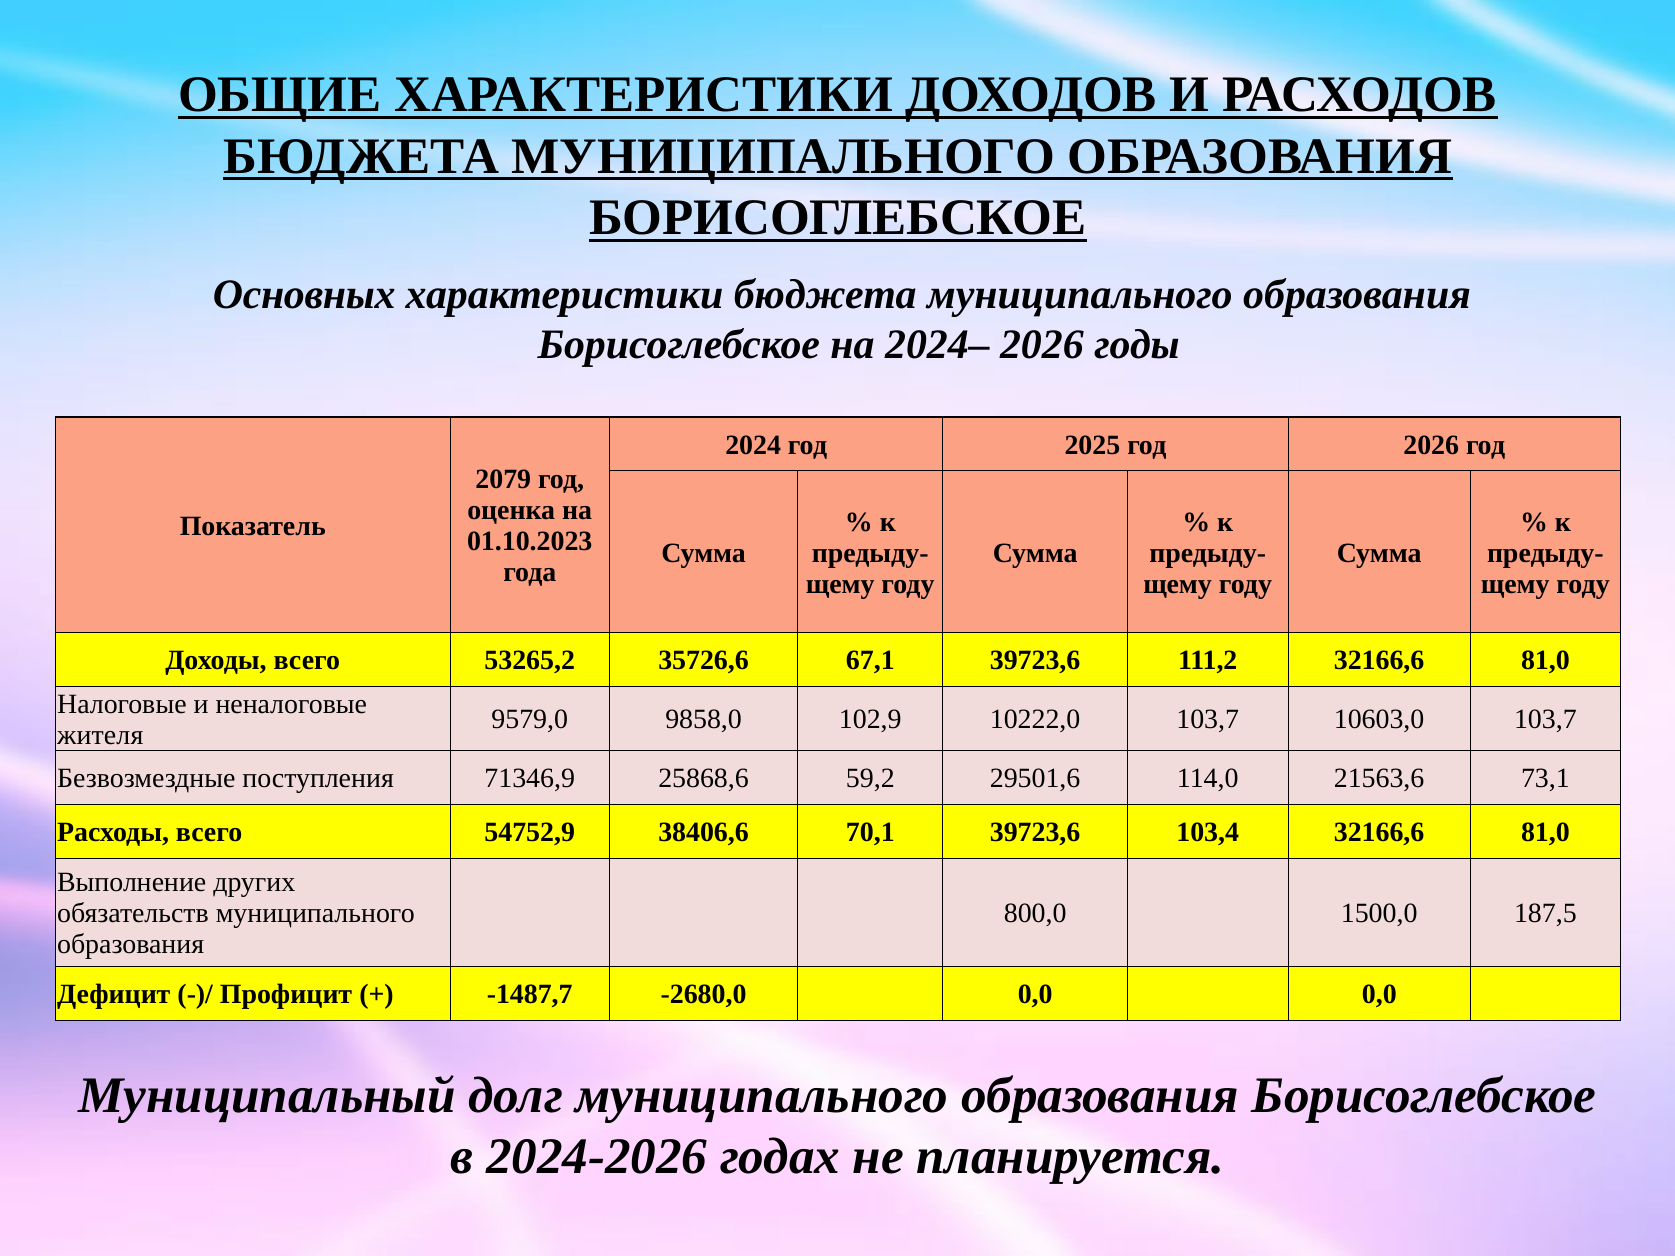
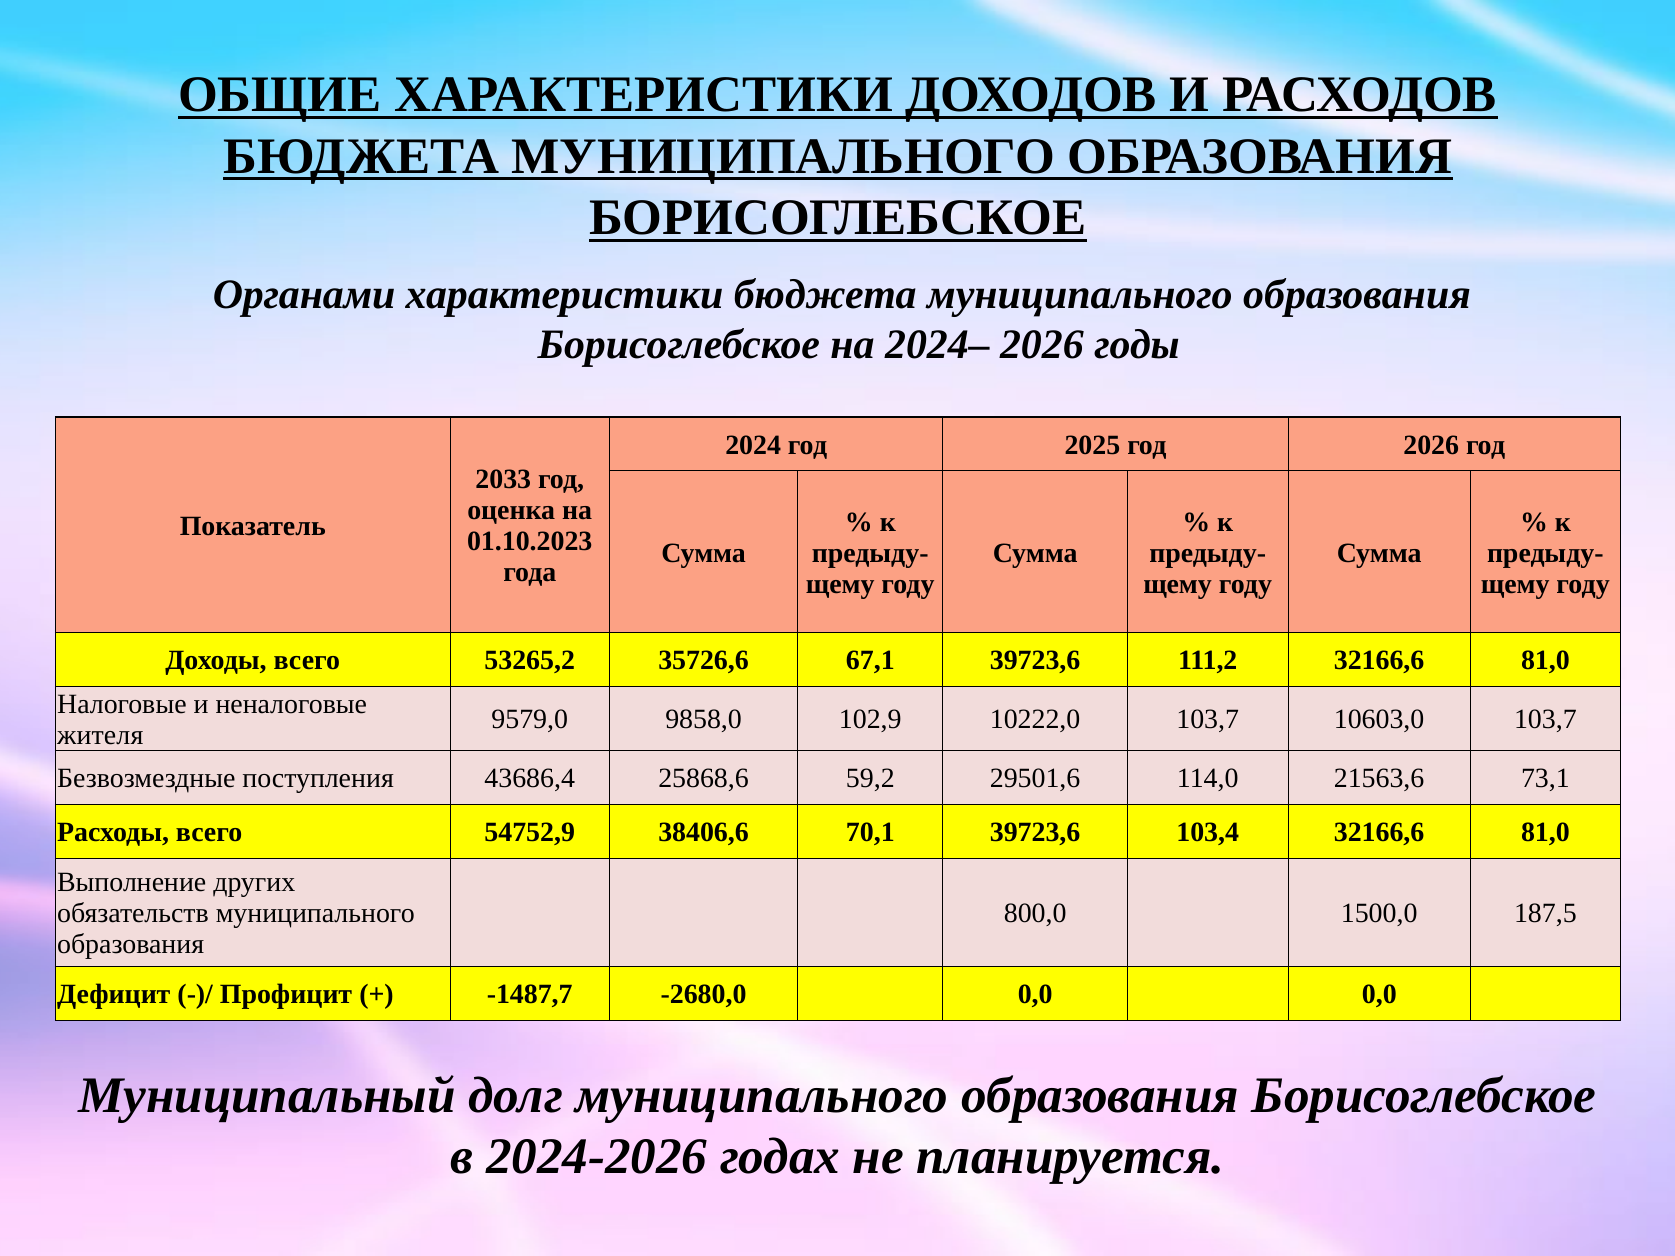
Основных: Основных -> Органами (304, 295)
2079: 2079 -> 2033 (503, 480)
71346,9: 71346,9 -> 43686,4 (530, 779)
